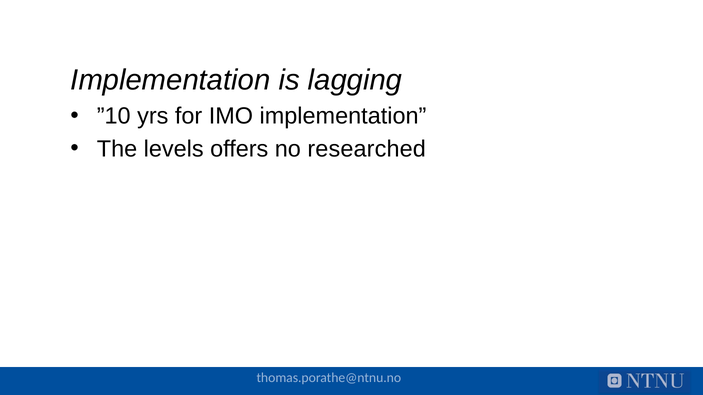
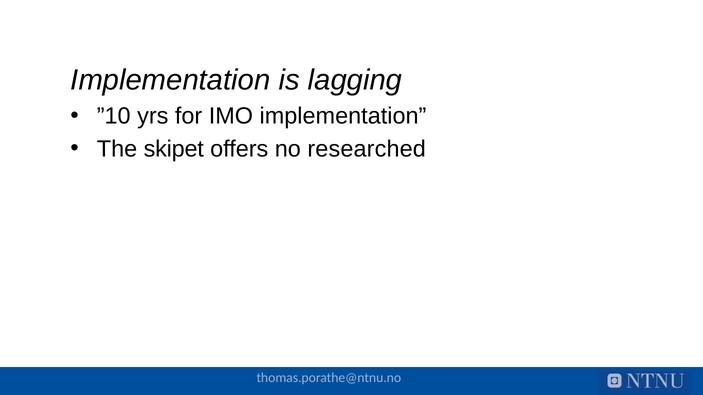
levels: levels -> skipet (174, 149)
